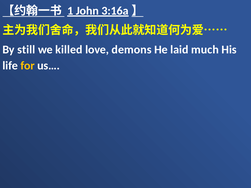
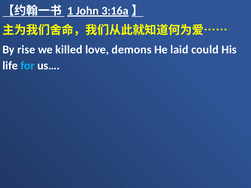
still: still -> rise (26, 50)
much: much -> could (205, 50)
for colour: yellow -> light blue (28, 66)
